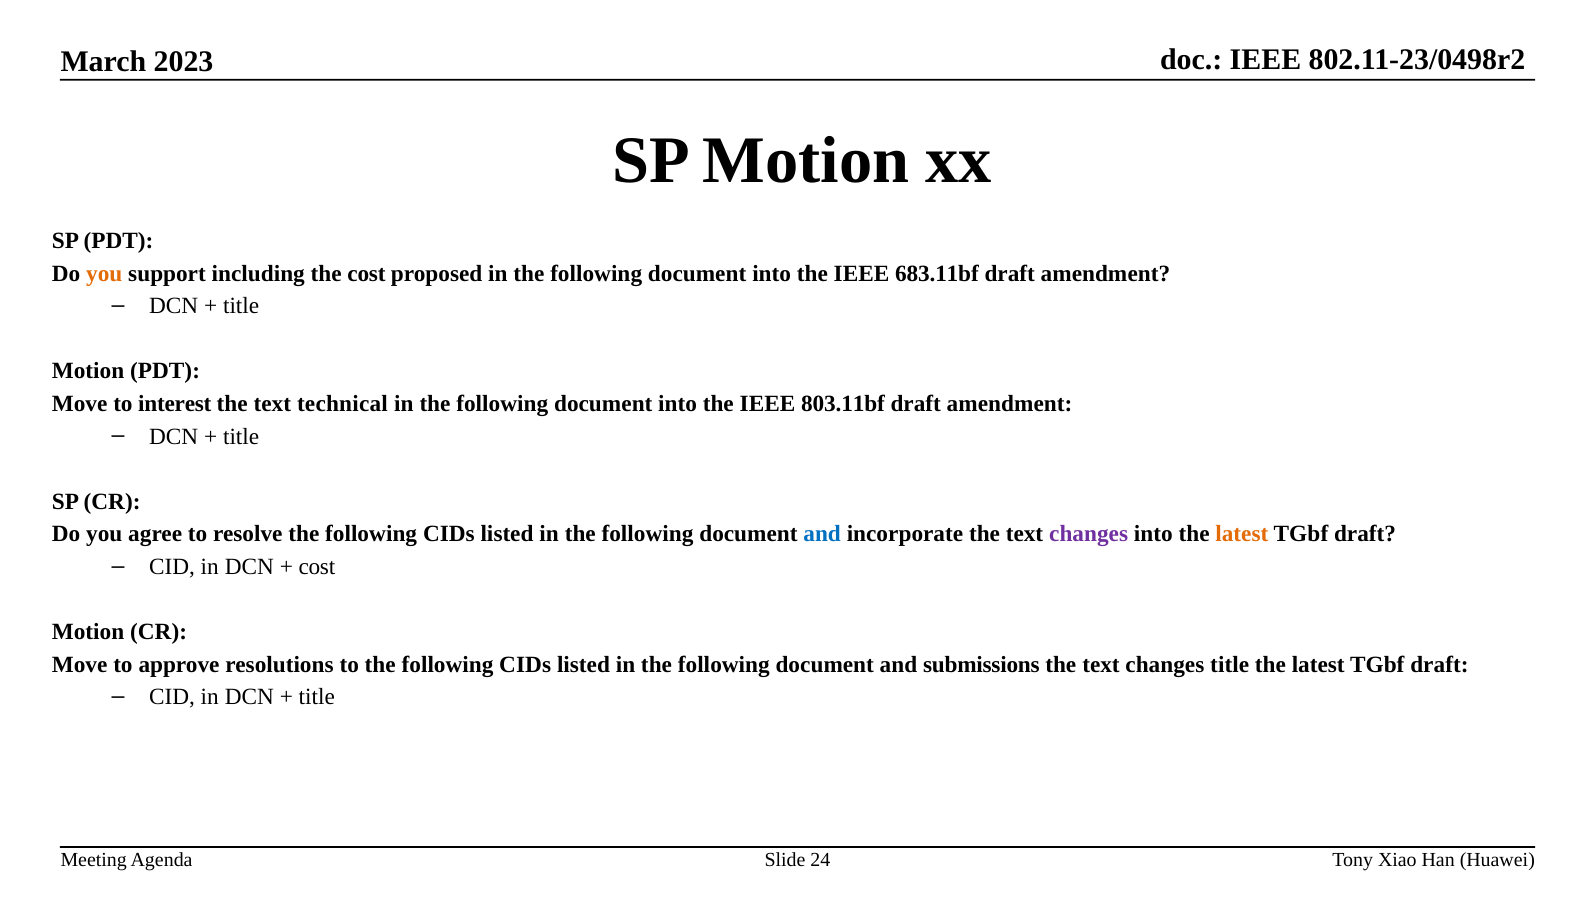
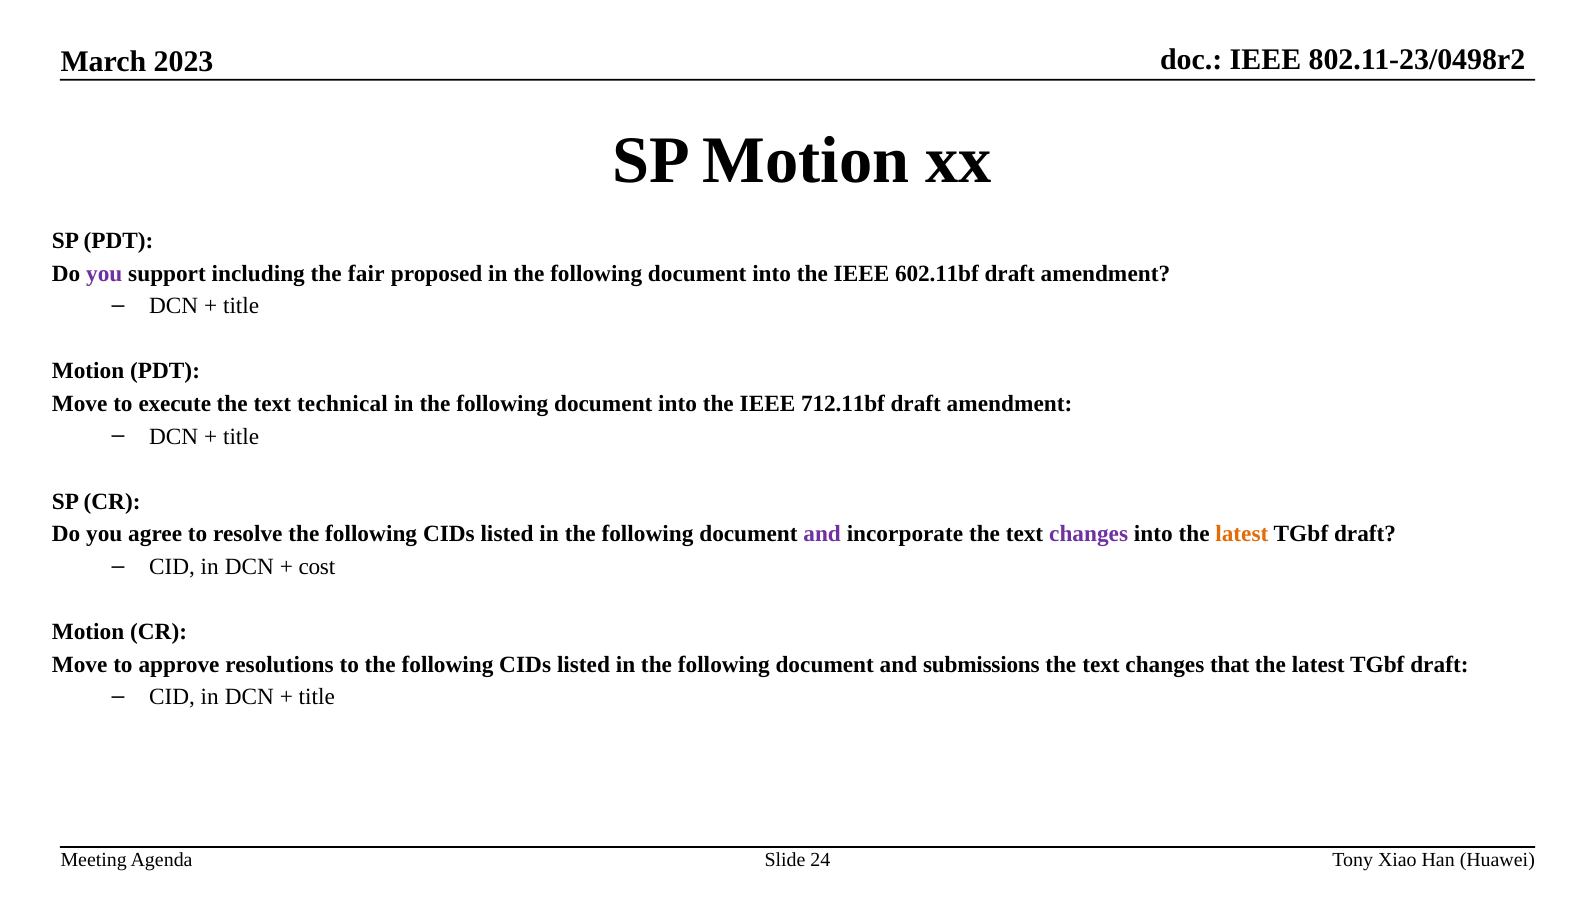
you colour: orange -> purple (104, 273)
the cost: cost -> fair (366, 273)
683.11bf: 683.11bf -> 602.11bf (937, 273)
interest: interest -> execute (175, 404)
803.11bf: 803.11bf -> 712.11bf (843, 404)
and colour: blue -> purple (822, 534)
changes title: title -> that (1230, 665)
